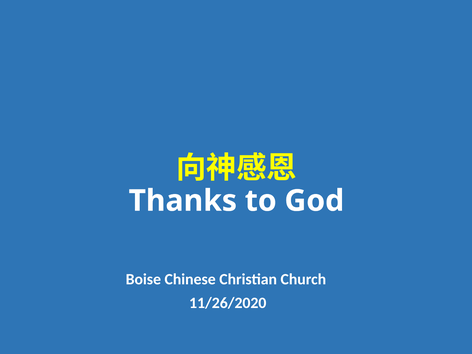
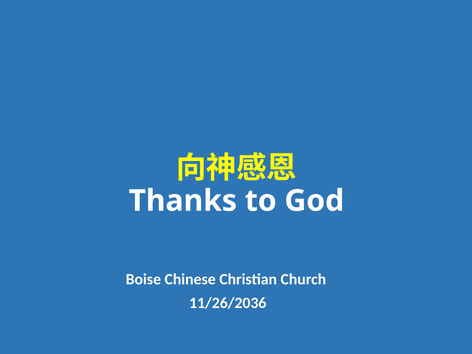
11/26/2020: 11/26/2020 -> 11/26/2036 (228, 303)
